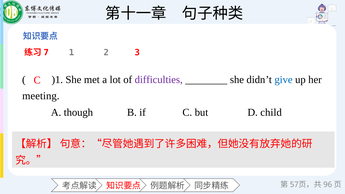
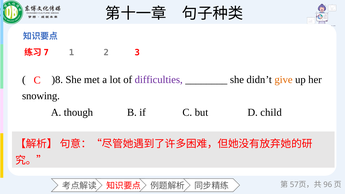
)1: )1 -> )8 (57, 80)
give colour: blue -> orange (284, 80)
meeting: meeting -> snowing (41, 96)
